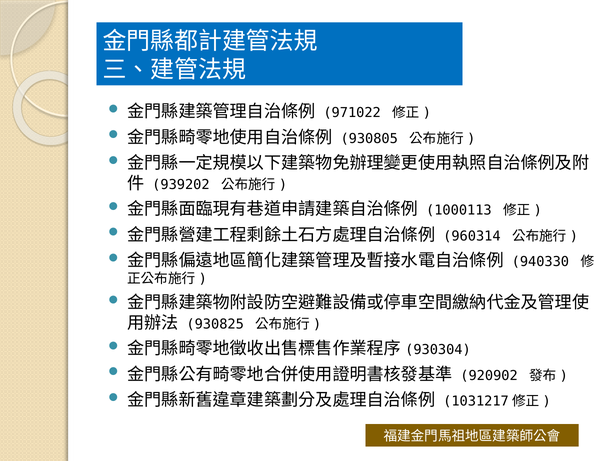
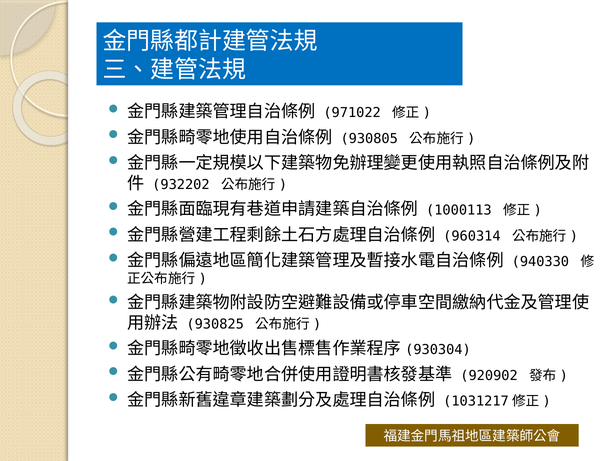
939202: 939202 -> 932202 (181, 185)
